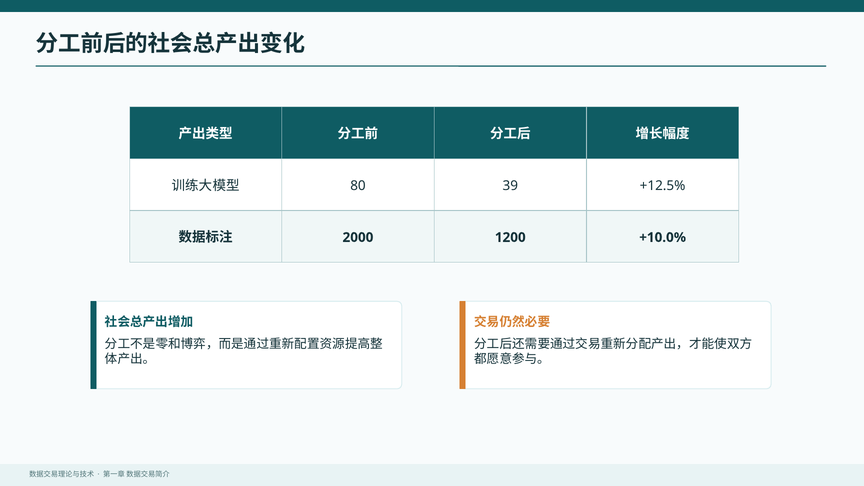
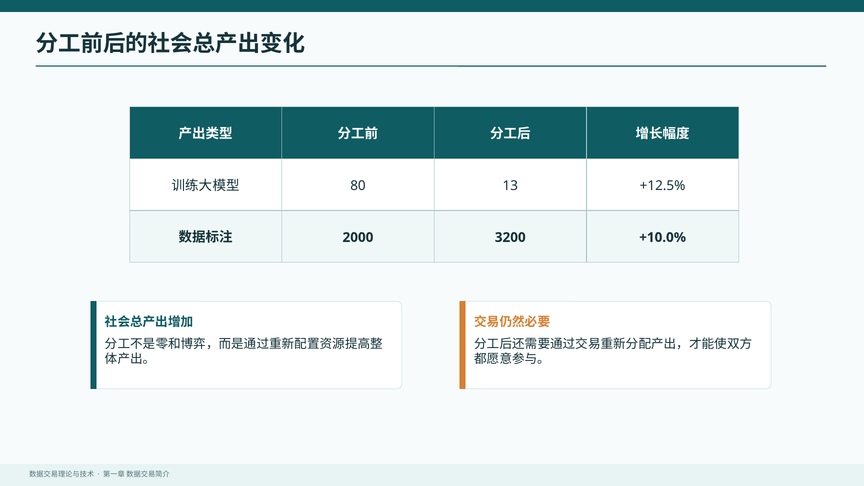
39: 39 -> 13 (510, 186)
1200: 1200 -> 3200 (510, 237)
